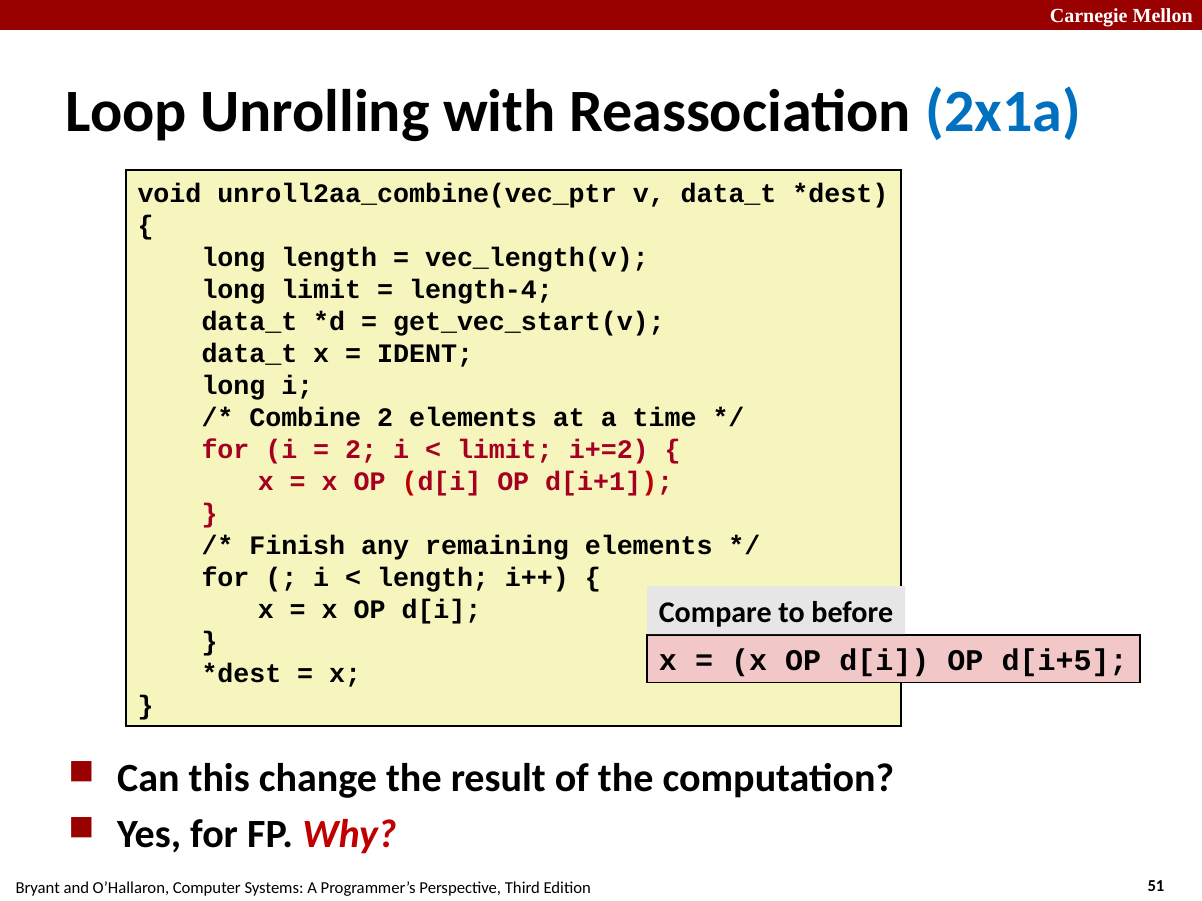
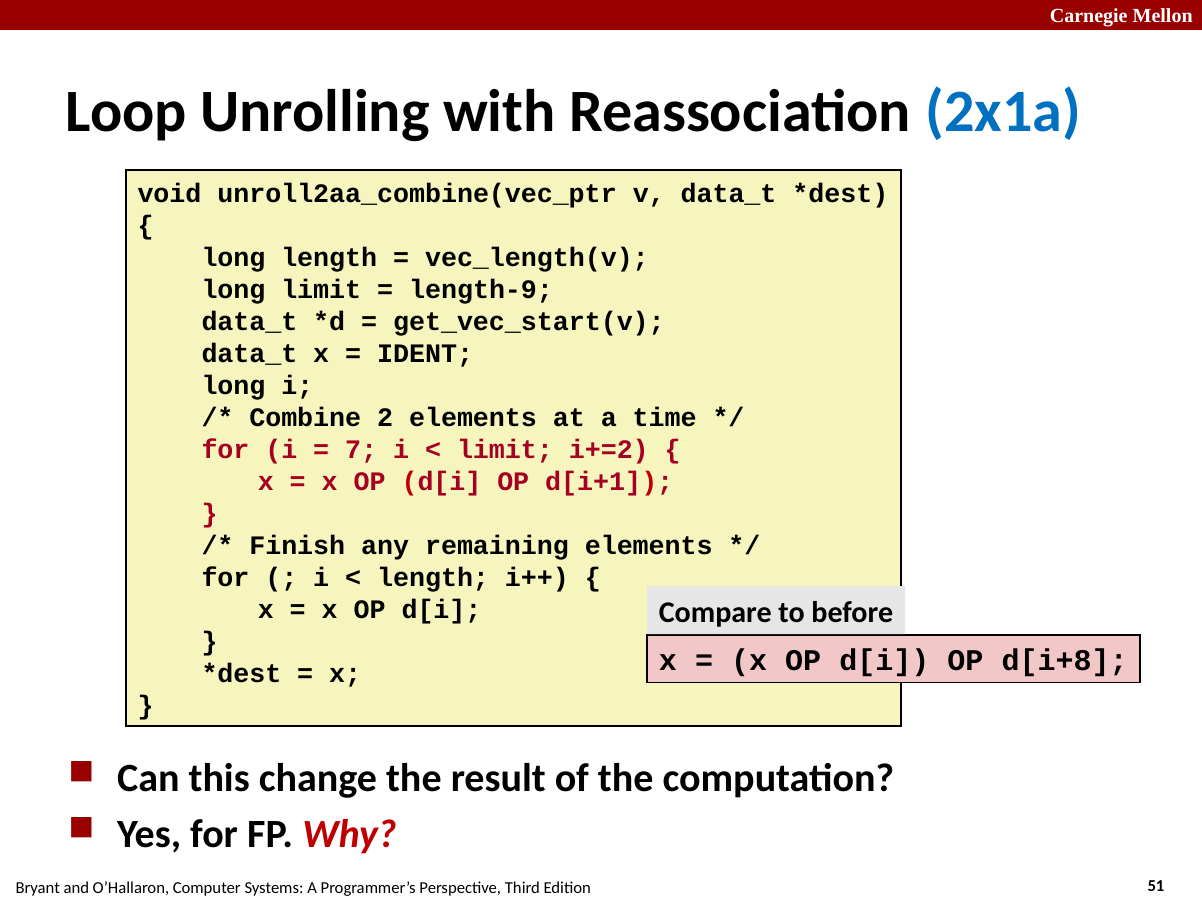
length-4: length-4 -> length-9 (481, 290)
2: 2 -> 7 (361, 450)
d[i+5: d[i+5 -> d[i+8 (1065, 661)
